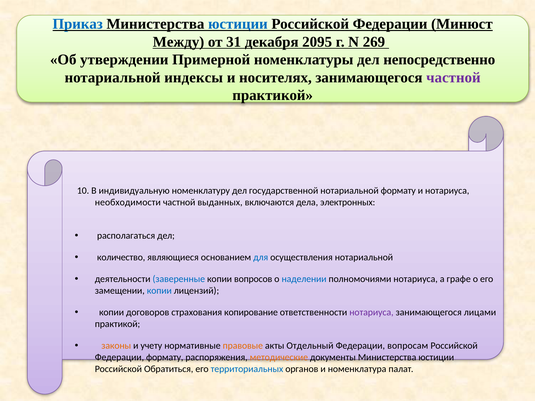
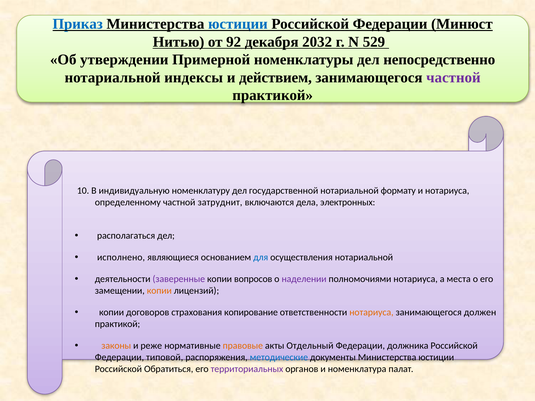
Между: Между -> Нитью (179, 42)
31: 31 -> 92 (234, 42)
2095: 2095 -> 2032 (317, 42)
269: 269 -> 529 (374, 42)
носителях: носителях -> действием (276, 78)
необходимости: необходимости -> определенному (128, 202)
выданных: выданных -> затруднит (220, 202)
количество: количество -> исполнено (121, 258)
заверенные colour: blue -> purple (179, 279)
наделении colour: blue -> purple (304, 279)
графе: графе -> места (459, 279)
копии colour: blue -> orange (159, 291)
нотариуса colour: purple -> orange (371, 313)
лицами: лицами -> должен (480, 313)
учету: учету -> реже (151, 346)
вопросам: вопросам -> должника (408, 346)
Федерации формату: формату -> типовой (165, 357)
методические colour: orange -> blue (279, 357)
территориальных colour: blue -> purple (247, 369)
